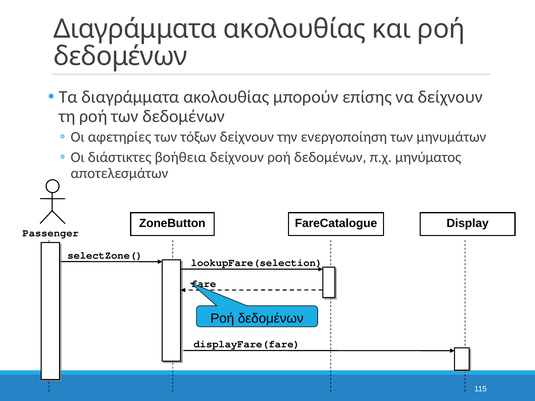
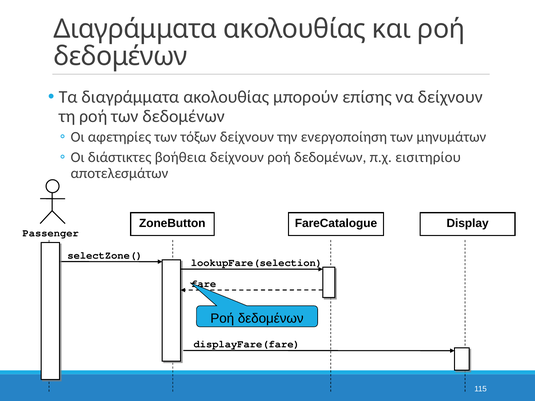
μηνύματος: μηνύματος -> εισιτηρίου (428, 157)
